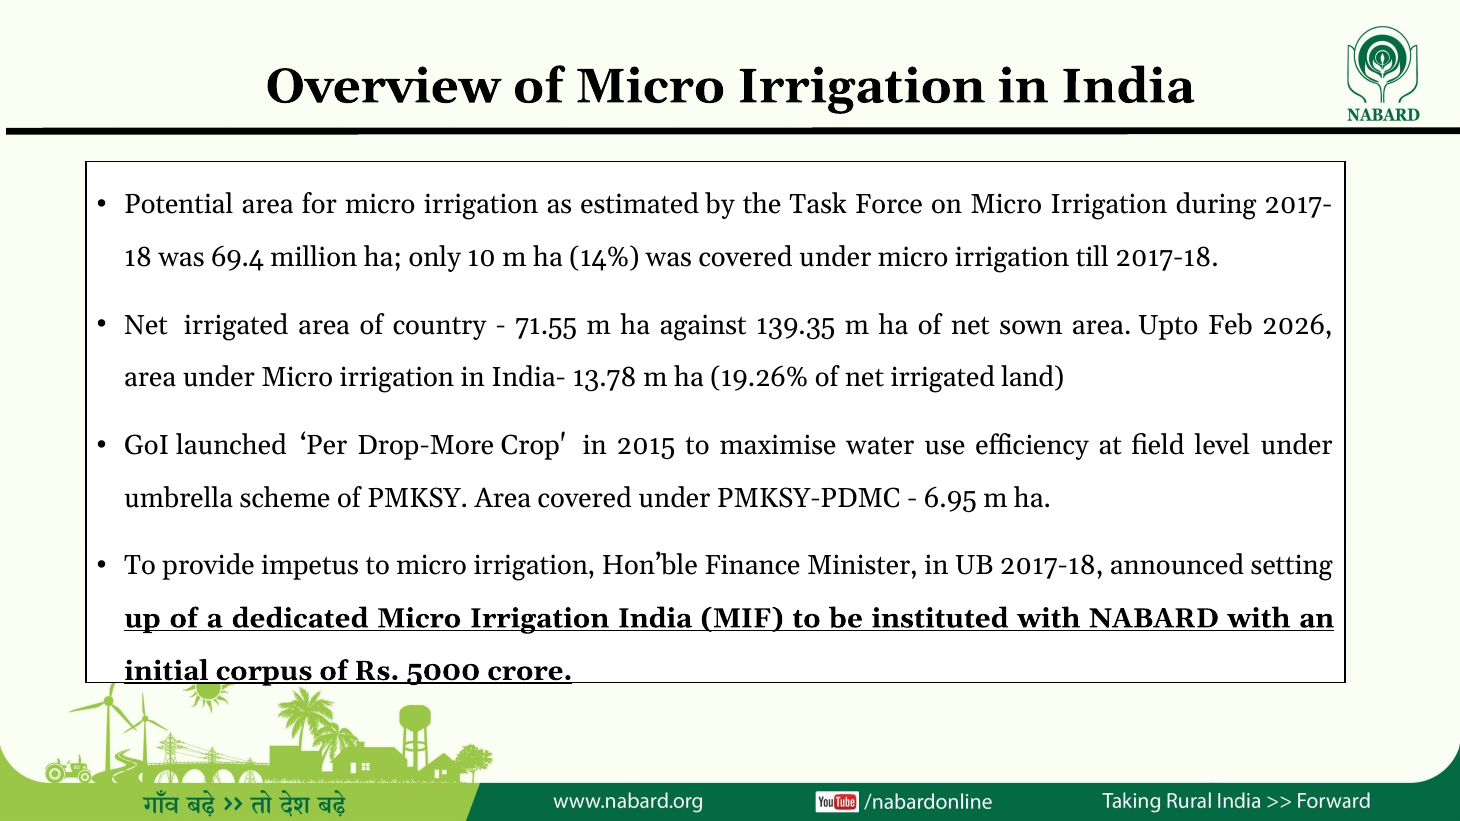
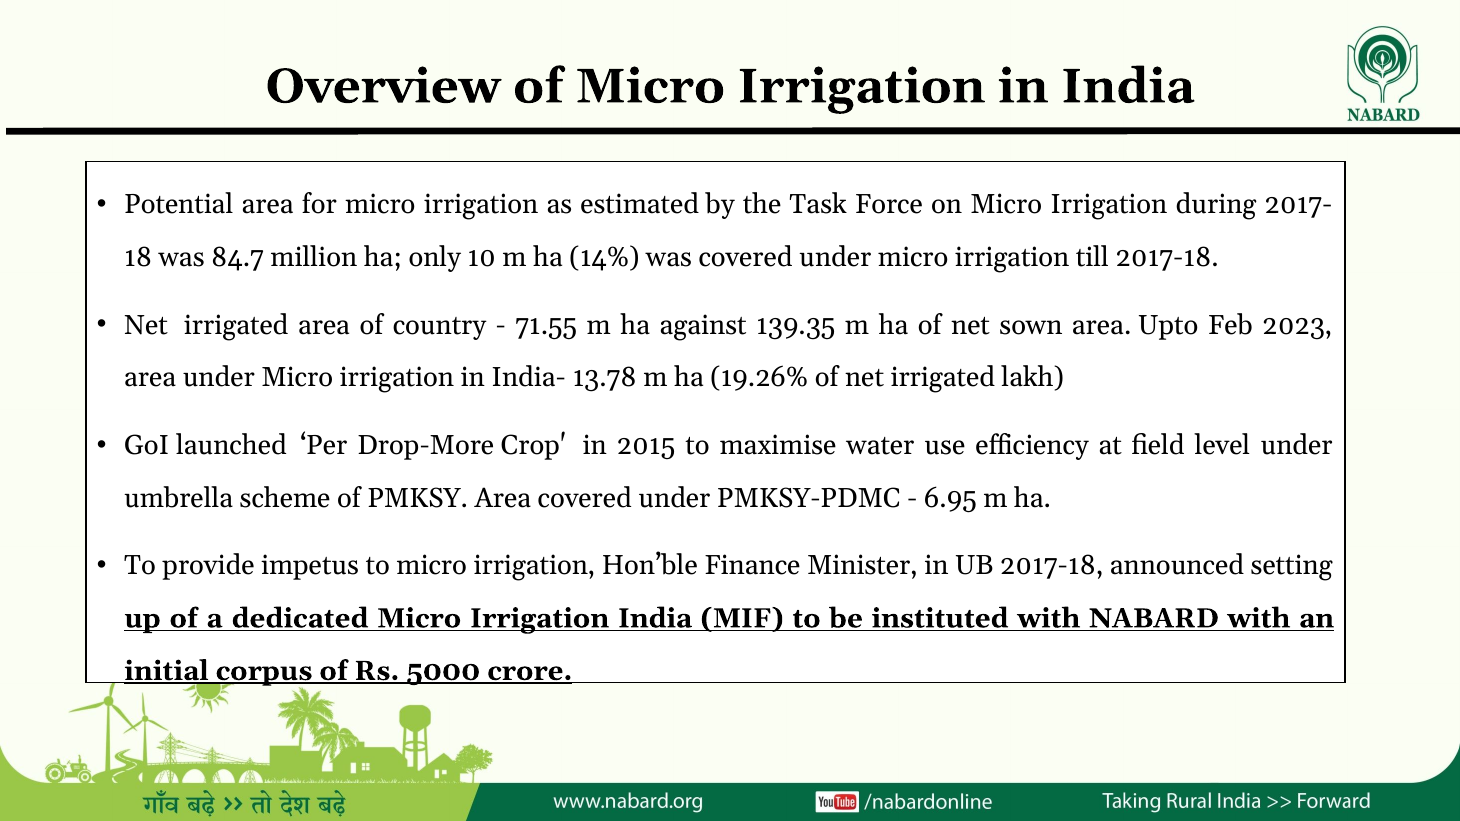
69.4: 69.4 -> 84.7 (238, 258)
2026: 2026 -> 2023 (1297, 325)
land: land -> lakh (1033, 378)
